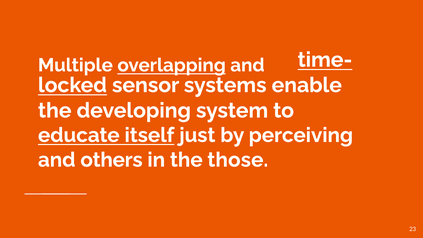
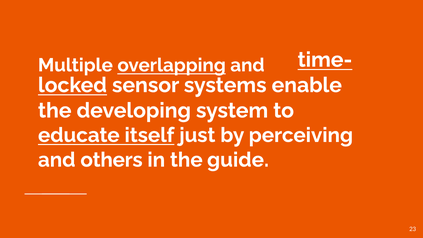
those: those -> guide (238, 160)
